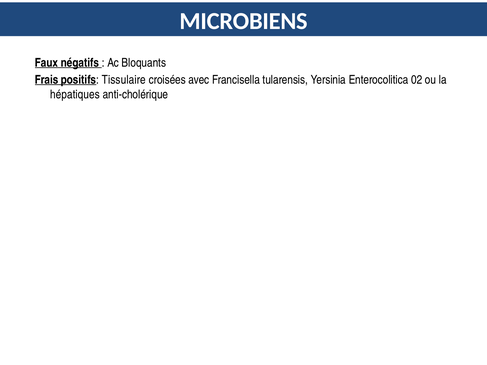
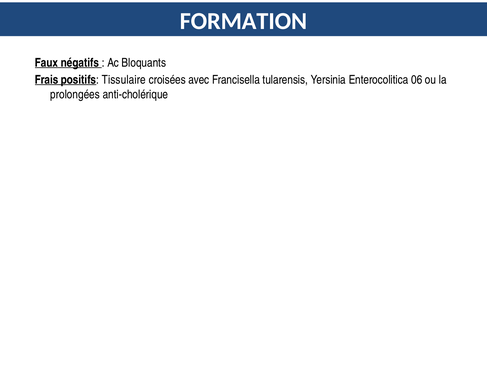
MICROBIENS: MICROBIENS -> FORMATION (244, 21)
02: 02 -> 06 (417, 80)
hépatiques: hépatiques -> prolongées (75, 94)
